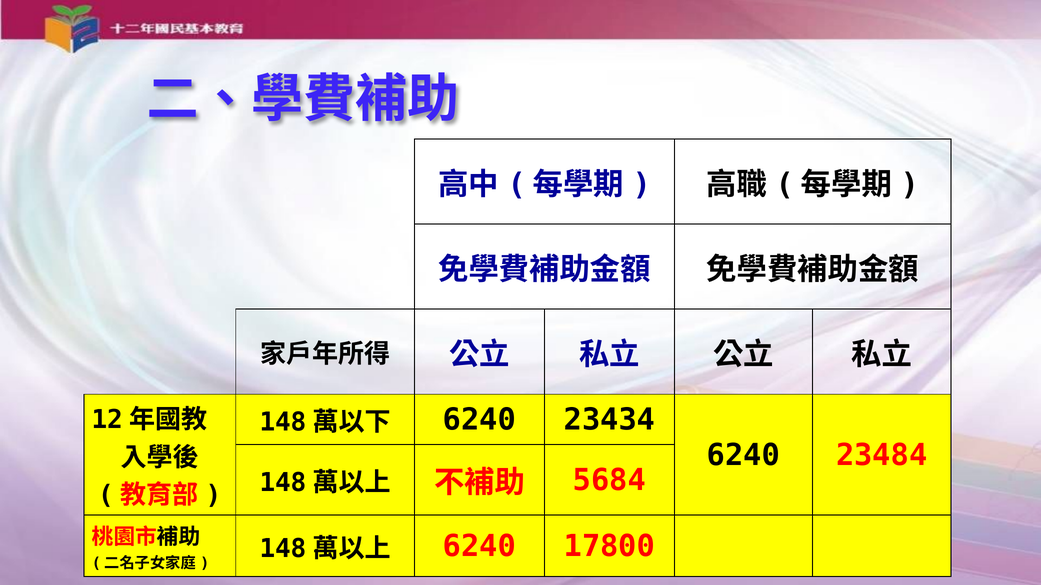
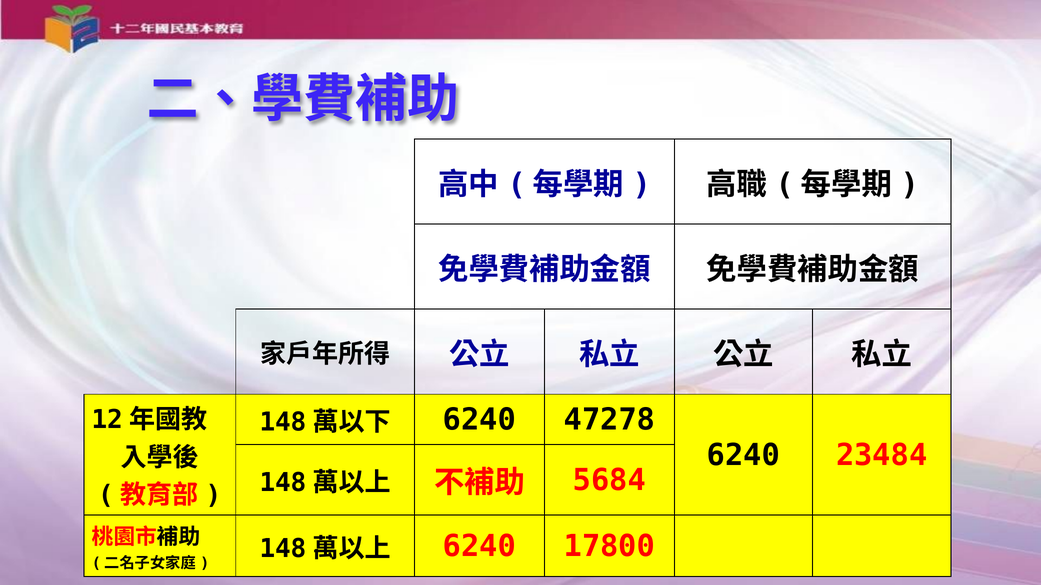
23434: 23434 -> 47278 (609, 420)
